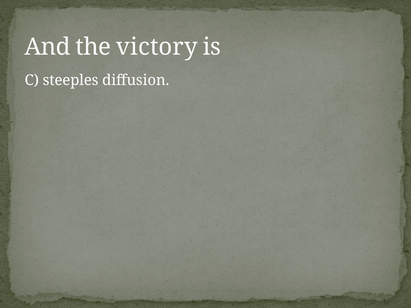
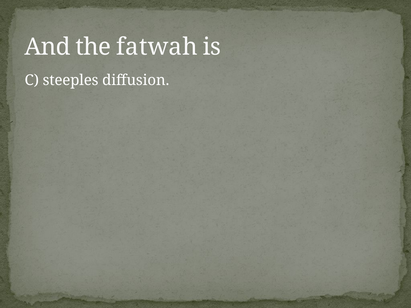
victory: victory -> fatwah (157, 47)
